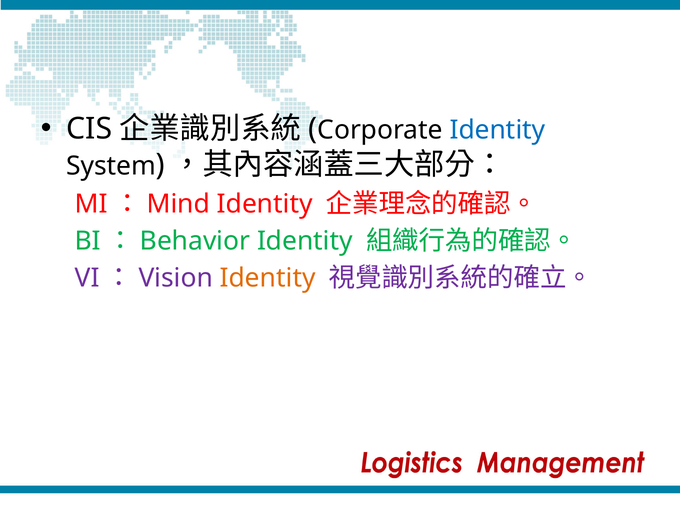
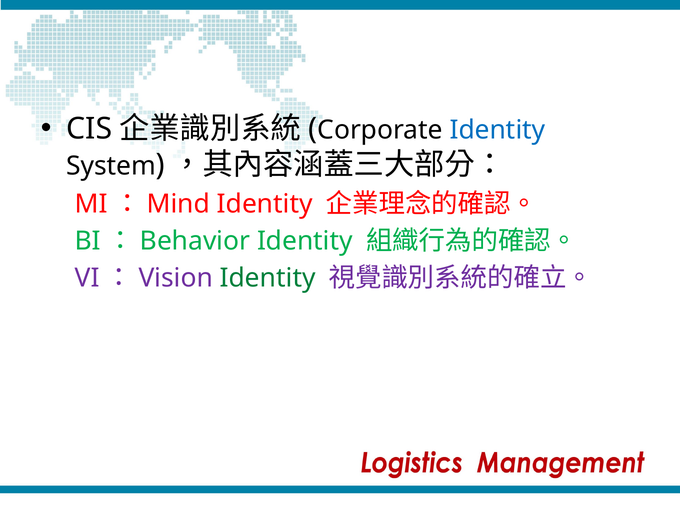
Identity colour: orange -> green (268, 278)
